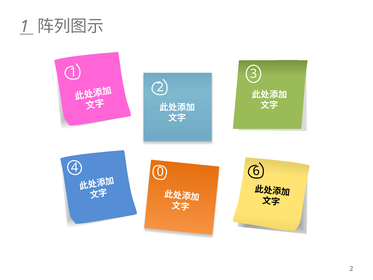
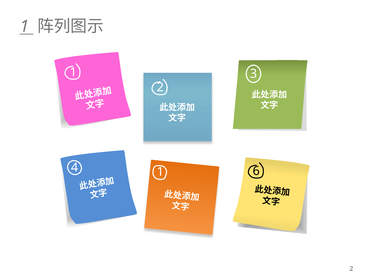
4 0: 0 -> 1 (160, 172)
